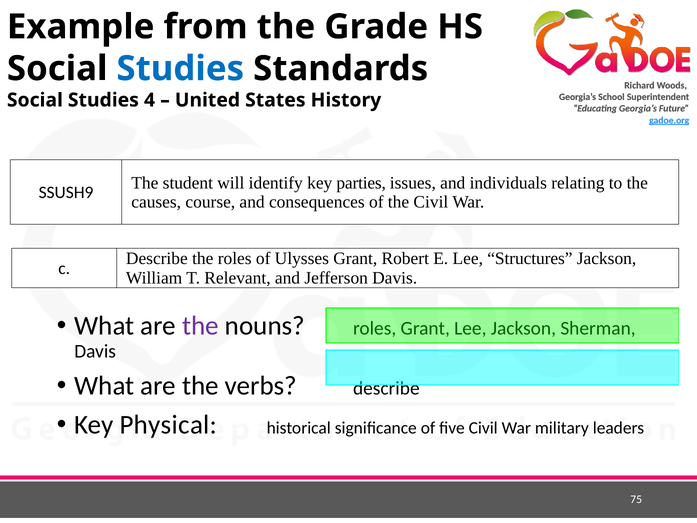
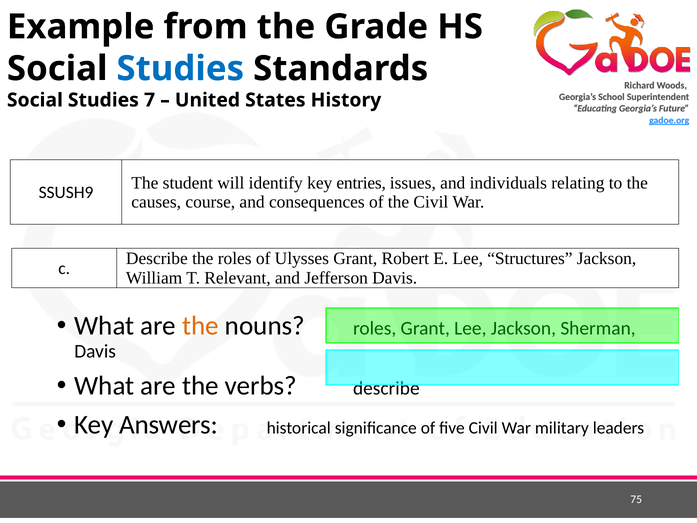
4: 4 -> 7 (150, 100)
parties: parties -> entries (361, 183)
the colour: purple -> orange (200, 326)
Physical: Physical -> Answers (169, 425)
